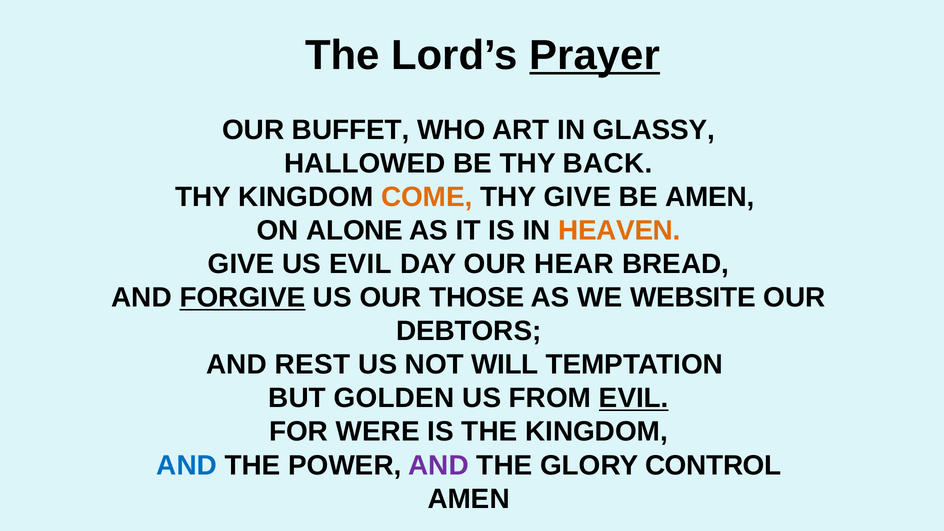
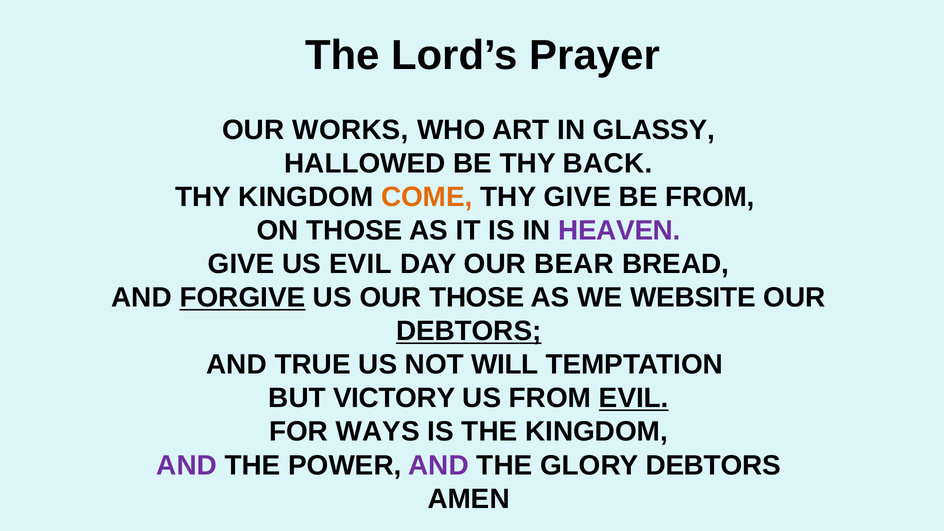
Prayer underline: present -> none (595, 55)
BUFFET: BUFFET -> WORKS (351, 130)
BE AMEN: AMEN -> FROM (710, 197)
ON ALONE: ALONE -> THOSE (354, 231)
HEAVEN colour: orange -> purple (619, 231)
HEAR: HEAR -> BEAR (574, 264)
DEBTORS underline: none -> present (469, 331)
REST: REST -> TRUE (313, 365)
GOLDEN: GOLDEN -> VICTORY (394, 398)
WERE: WERE -> WAYS (378, 432)
AND colour: blue -> purple (187, 465)
GLORY CONTROL: CONTROL -> DEBTORS (713, 465)
